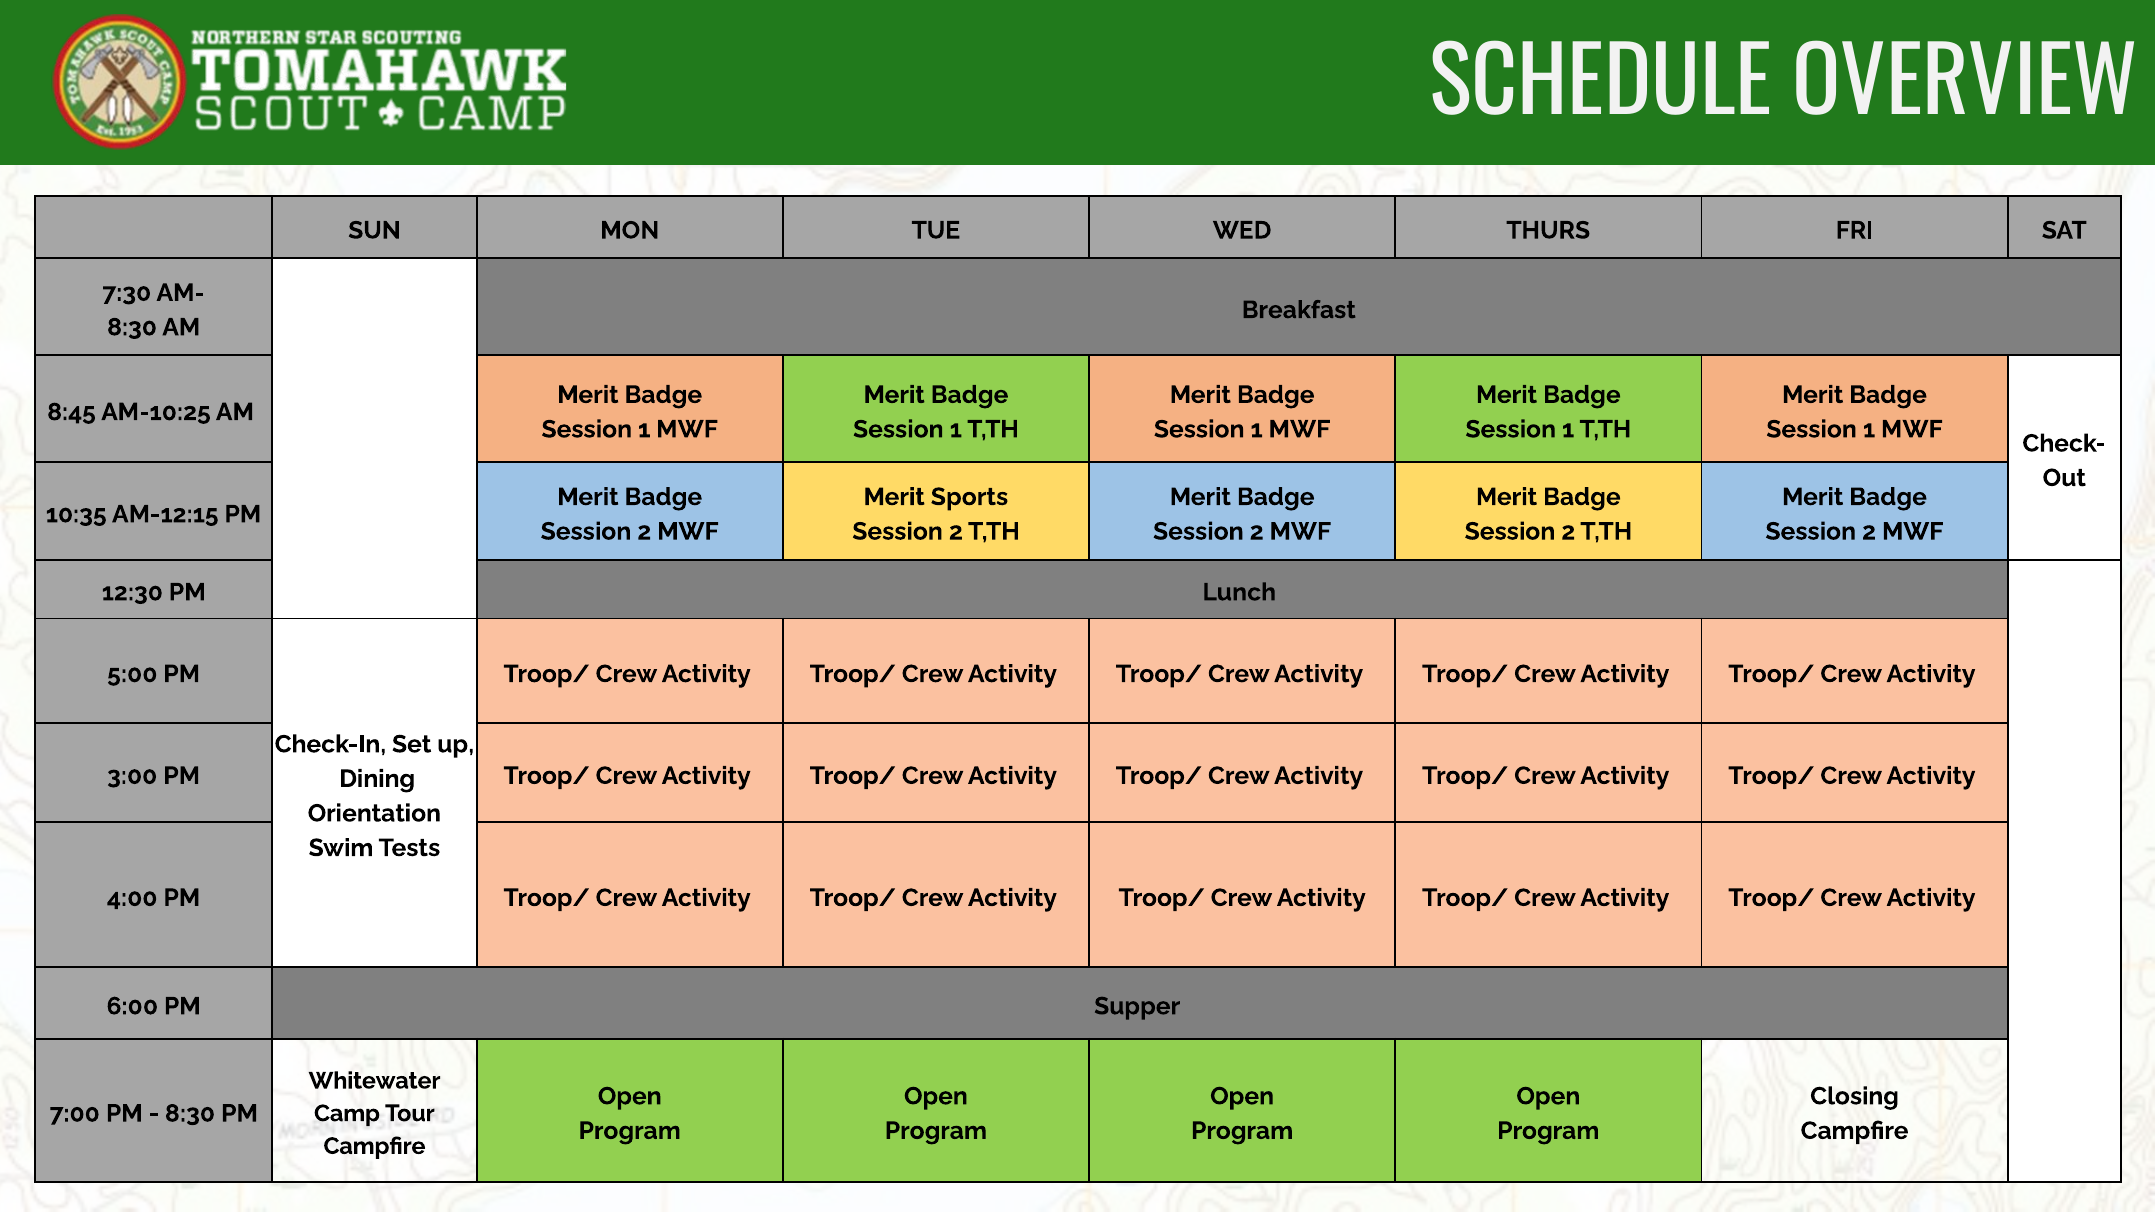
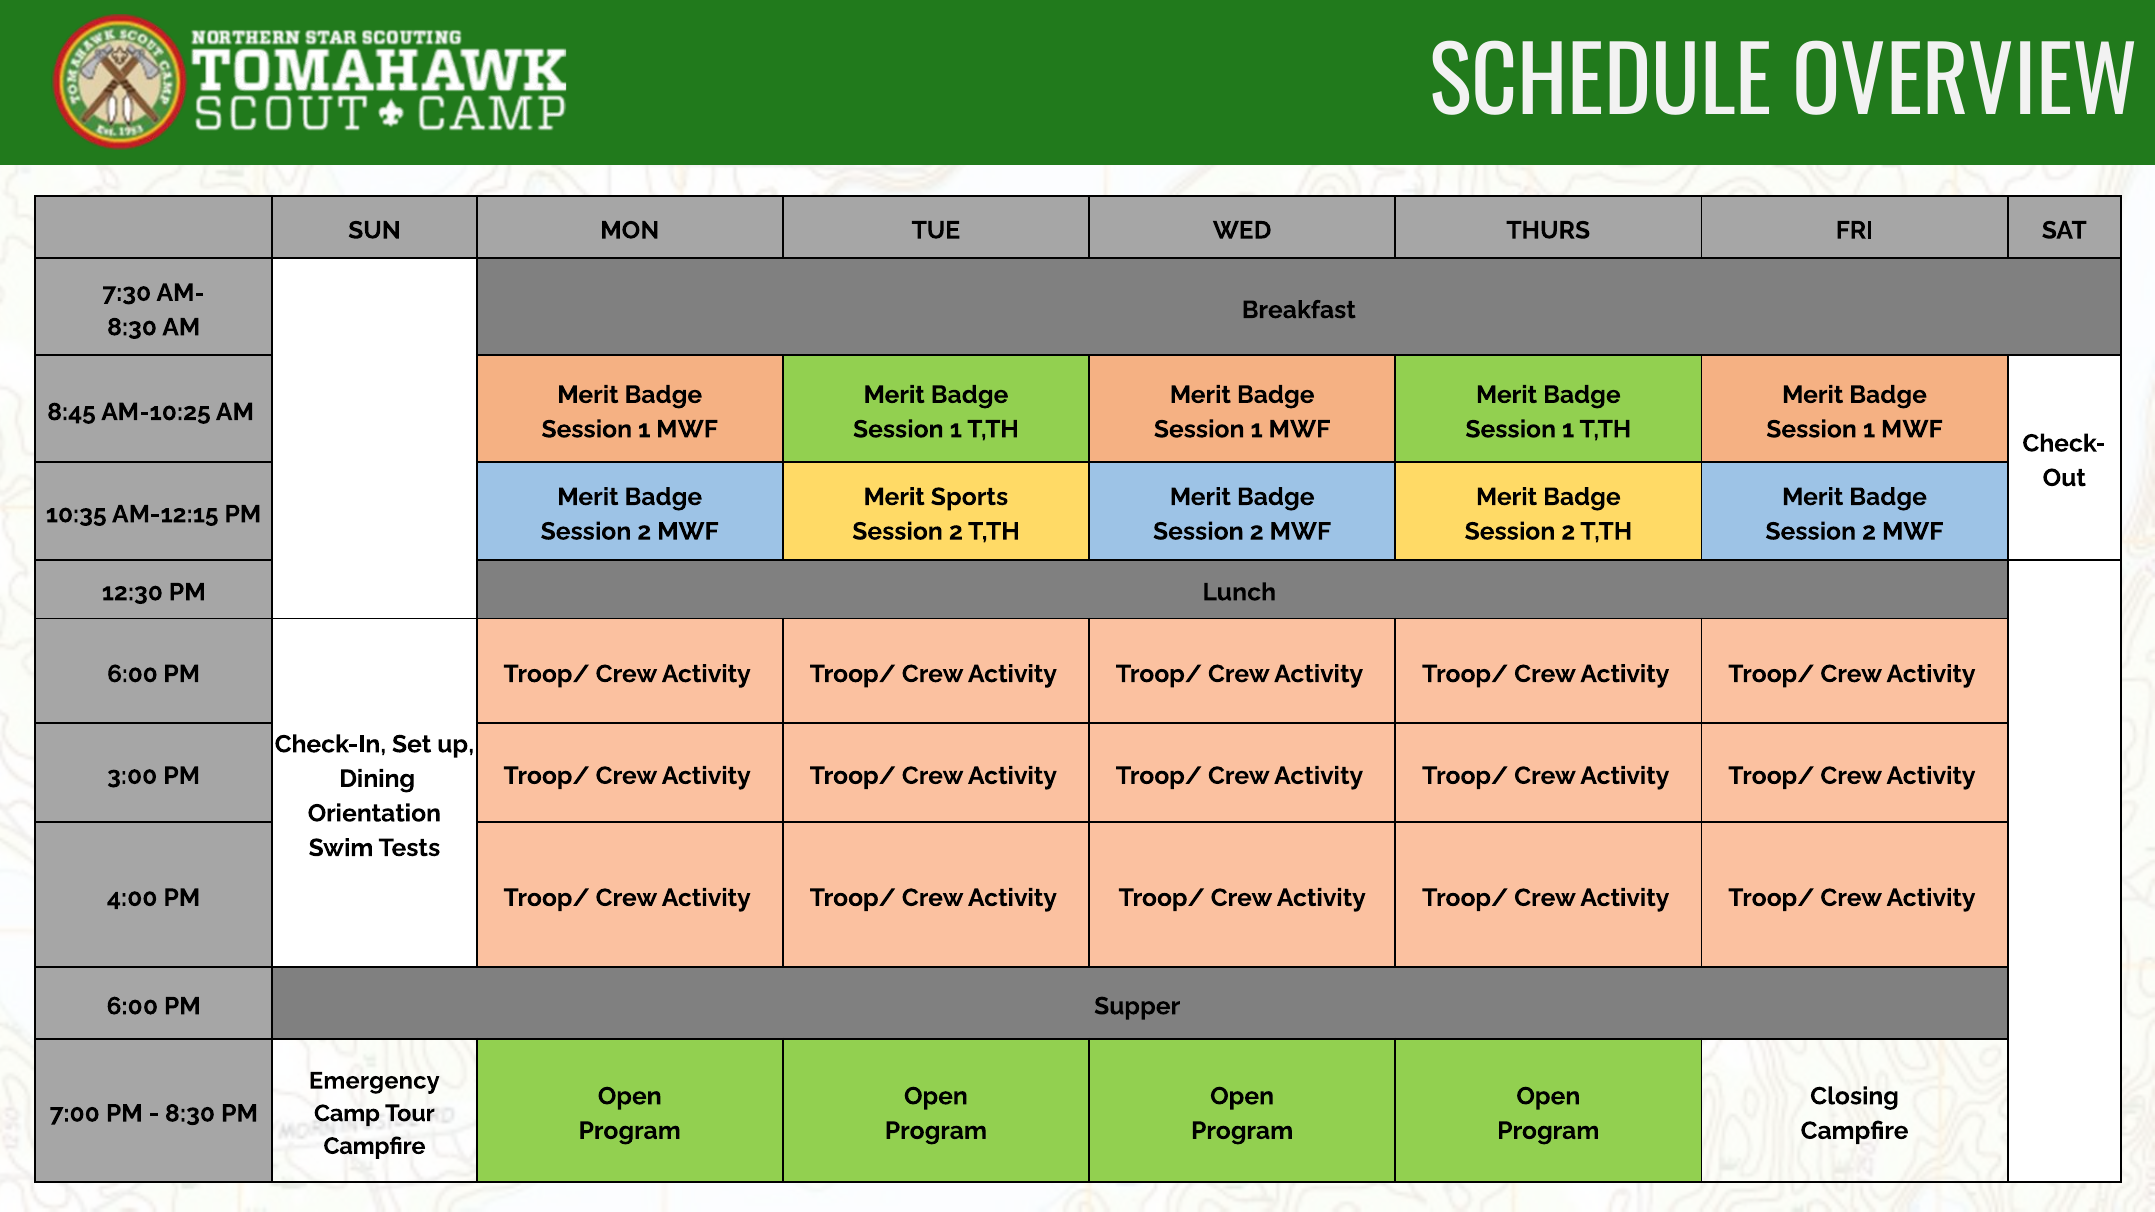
5:00: 5:00 -> 6:00 (132, 674)
Whitewater: Whitewater -> Emergency (374, 1081)
